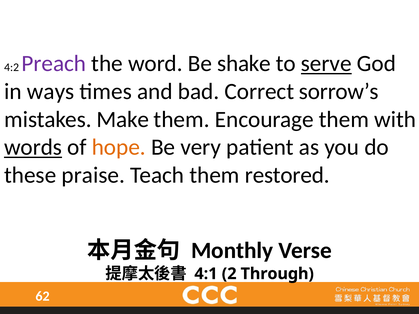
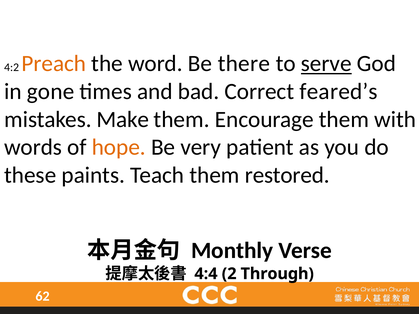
Preach colour: purple -> orange (54, 64)
shake: shake -> there (244, 64)
ways: ways -> gone (51, 92)
sorrow’s: sorrow’s -> feared’s (339, 92)
words underline: present -> none (33, 147)
praise: praise -> paints (93, 175)
4:1: 4:1 -> 4:4 (206, 274)
